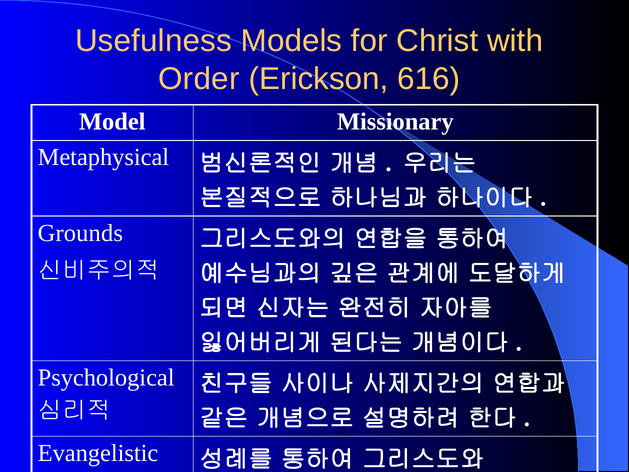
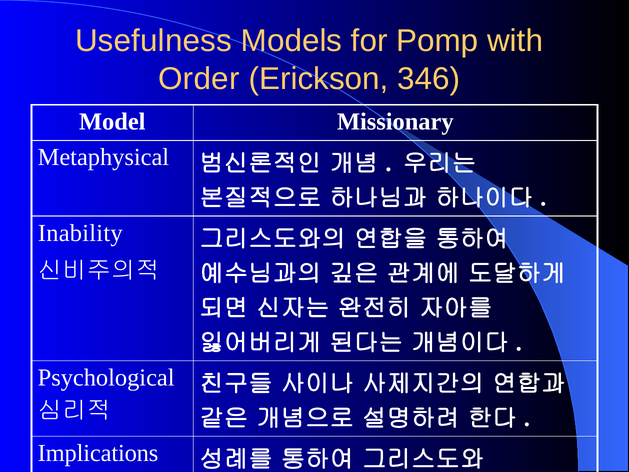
Christ: Christ -> Pomp (437, 41)
616: 616 -> 346 (429, 79)
Grounds: Grounds -> Inability (80, 233)
Evangelistic: Evangelistic -> Implications (98, 453)
